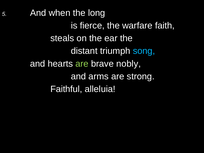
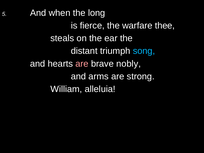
faith: faith -> thee (165, 26)
are colour: light green -> pink (82, 64)
Faithful: Faithful -> William (66, 89)
